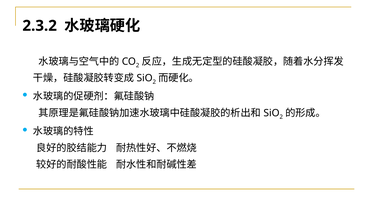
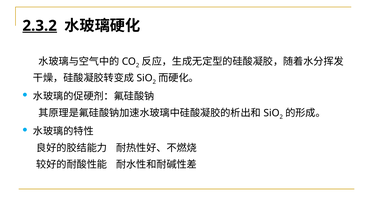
2.3.2 underline: none -> present (40, 26)
